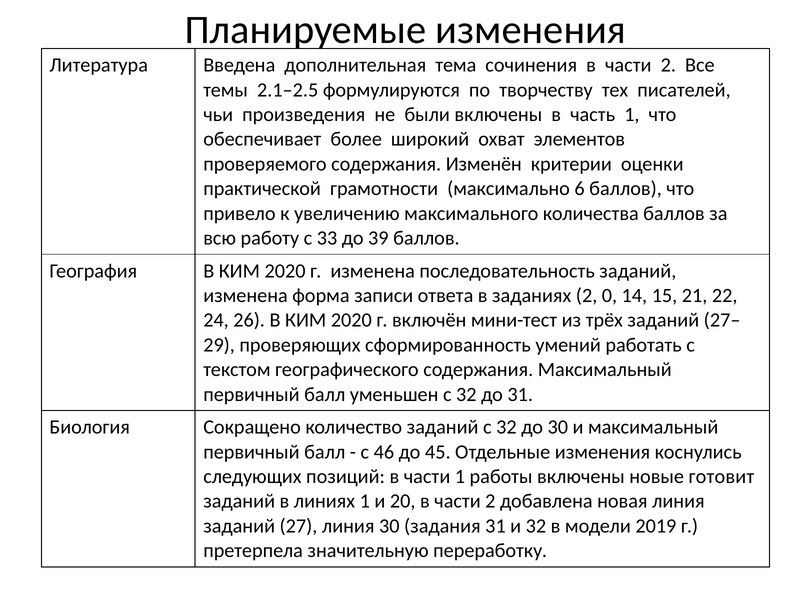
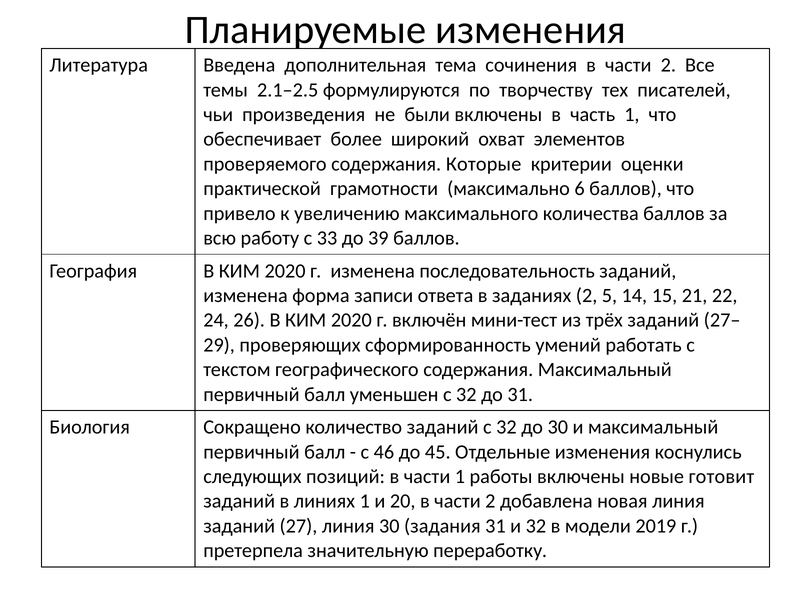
Изменён: Изменён -> Которые (484, 164)
0: 0 -> 5 (609, 295)
